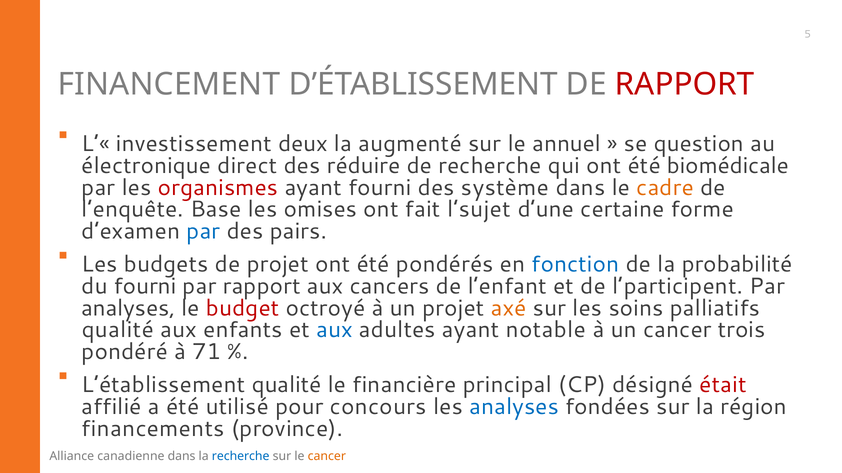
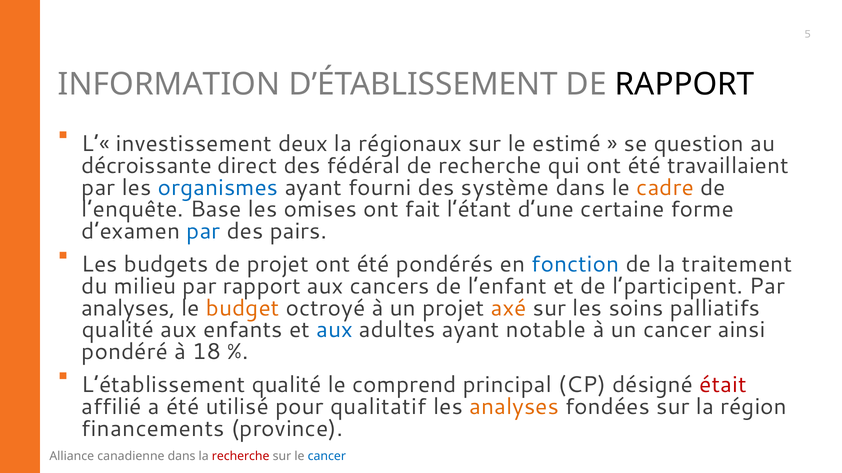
FINANCEMENT: FINANCEMENT -> INFORMATION (169, 84)
RAPPORT colour: red -> black (685, 84)
augmenté: augmenté -> régionaux (410, 144)
annuel: annuel -> estimé (567, 144)
électronique: électronique -> décroissante (146, 166)
réduire: réduire -> fédéral (364, 166)
biomédicale: biomédicale -> travaillaient (728, 166)
organismes colour: red -> blue (218, 188)
l’sujet: l’sujet -> l’étant (479, 210)
probabilité: probabilité -> traitement (737, 265)
du fourni: fourni -> milieu (145, 287)
budget colour: red -> orange (243, 308)
trois: trois -> ainsi (742, 330)
71: 71 -> 18 (207, 352)
financière: financière -> comprend (404, 385)
concours: concours -> qualitatif (378, 407)
analyses colour: blue -> orange (514, 407)
recherche colour: blue -> red (241, 457)
cancer colour: orange -> blue (327, 457)
